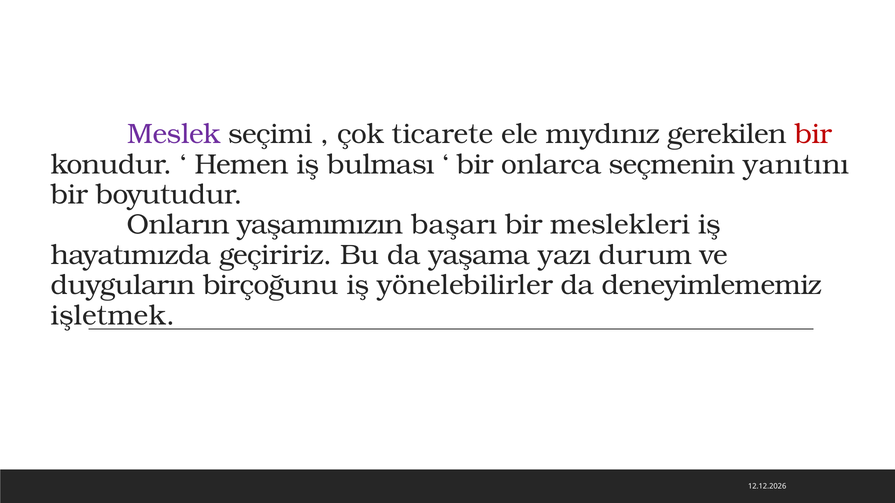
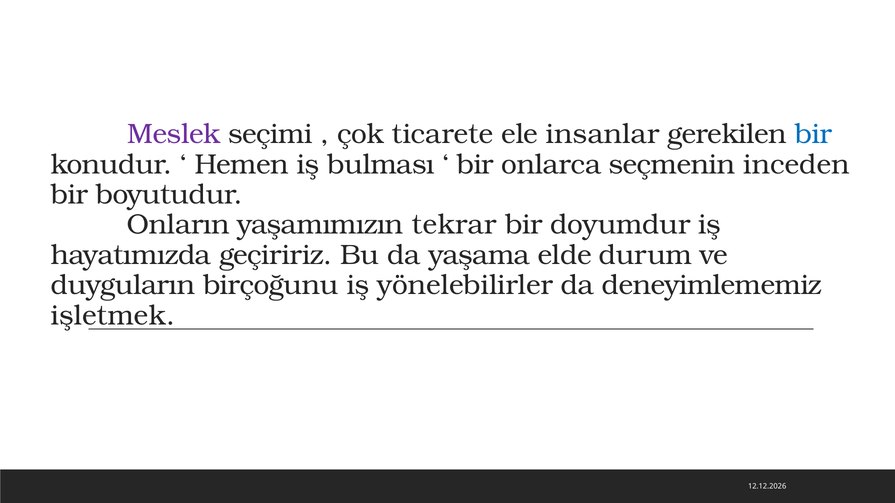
mıydınız: mıydınız -> insanlar (603, 134)
bir colour: red -> blue (813, 134)
yanıtını: yanıtını -> inceden (796, 165)
başarı: başarı -> tekrar (454, 225)
meslekleri: meslekleri -> doyumdur (620, 225)
yazı: yazı -> elde (565, 255)
